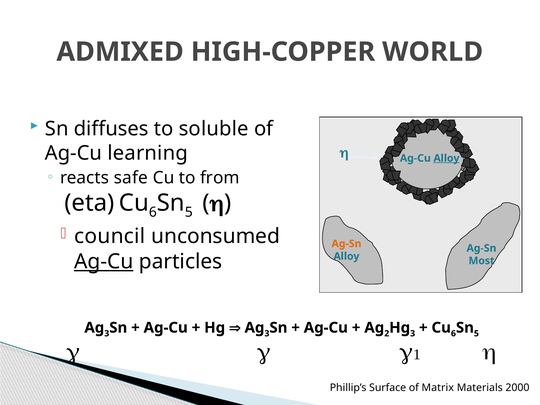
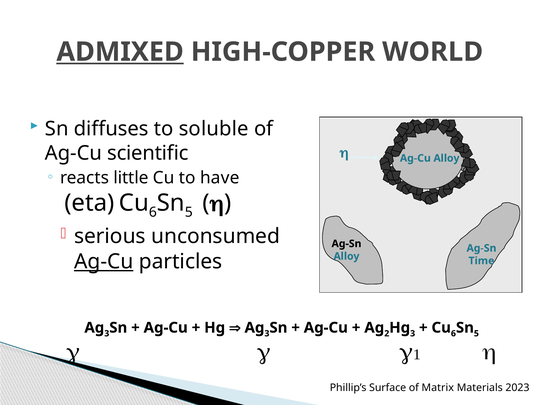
ADMIXED underline: none -> present (120, 52)
learning: learning -> scientific (148, 153)
Alloy underline: present -> none (446, 158)
safe: safe -> little (131, 178)
from: from -> have (220, 178)
council: council -> serious (110, 236)
Ag-Sn colour: orange -> black (346, 244)
Most: Most -> Time (481, 261)
2000: 2000 -> 2023 (517, 388)
